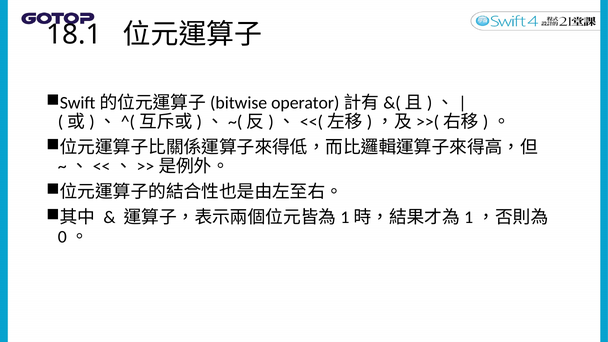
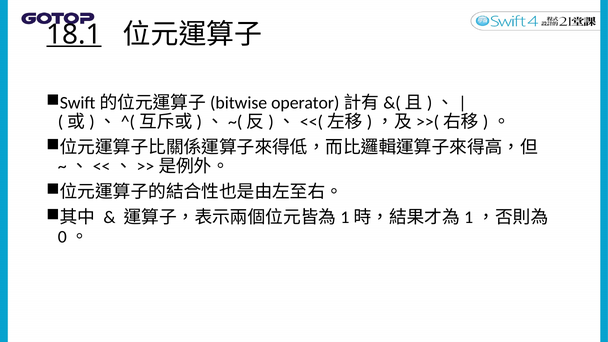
18.1 underline: none -> present (74, 34)
